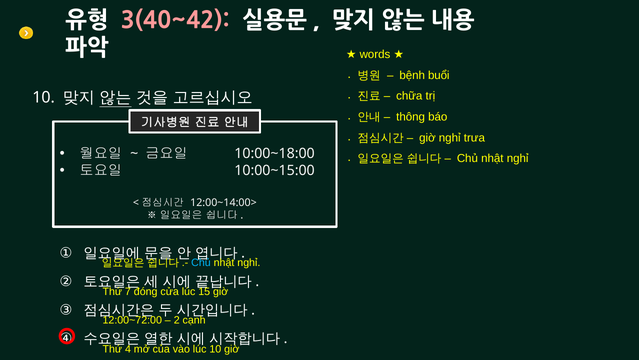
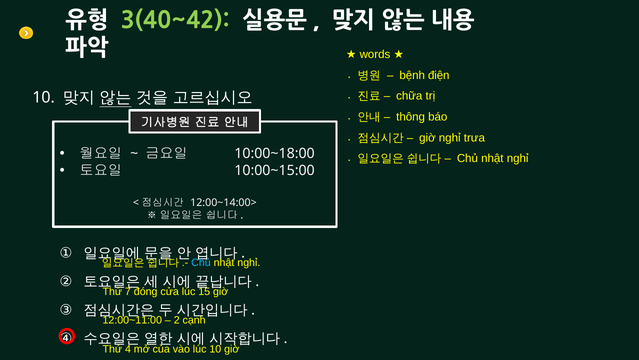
3(40~42 colour: pink -> light green (175, 20)
buổi: buổi -> điện (439, 75)
12:00~72:00: 12:00~72:00 -> 12:00~11:00 (132, 320)
